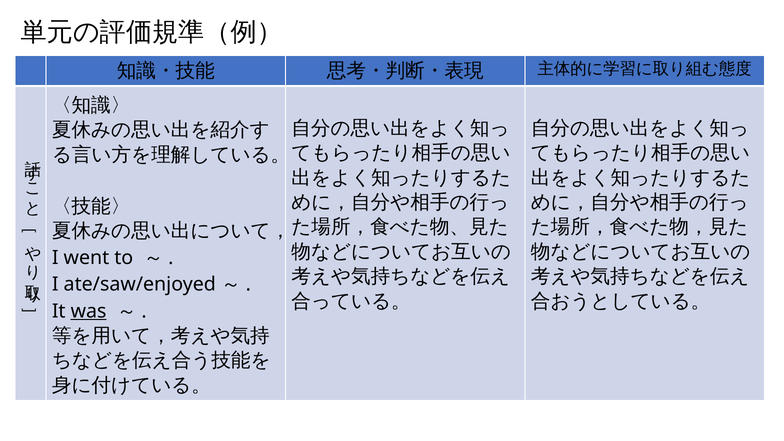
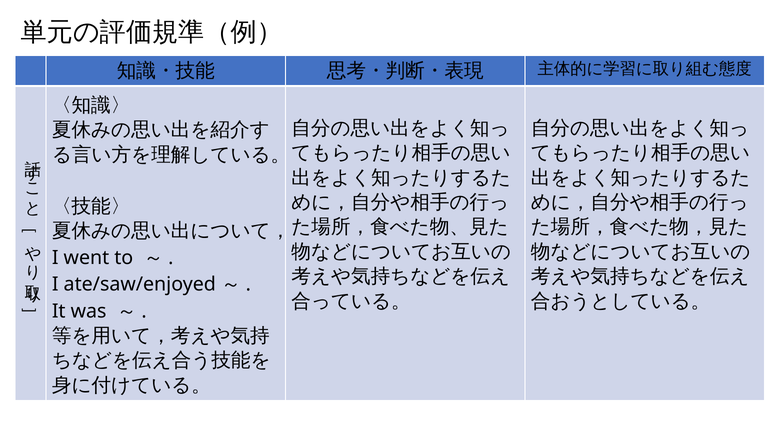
was underline: present -> none (89, 311)
